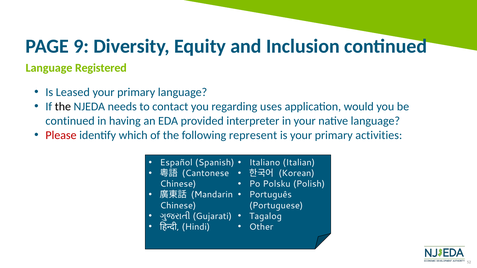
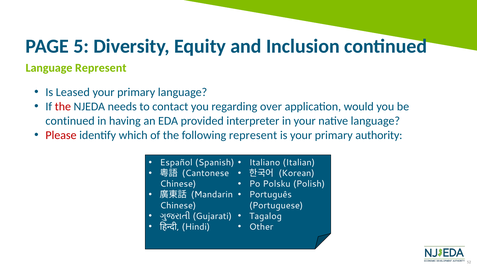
9: 9 -> 5 (81, 46)
Language Registered: Registered -> Represent (101, 68)
the colour: black -> red (63, 107)
uses: uses -> over (271, 107)
activities: activities -> authority (379, 135)
